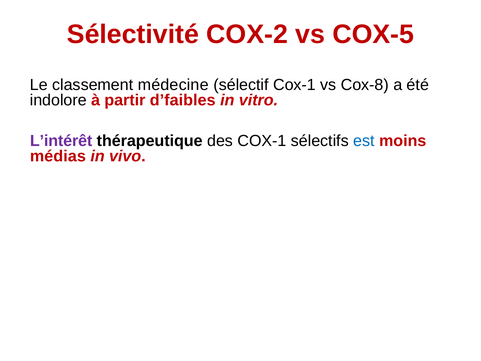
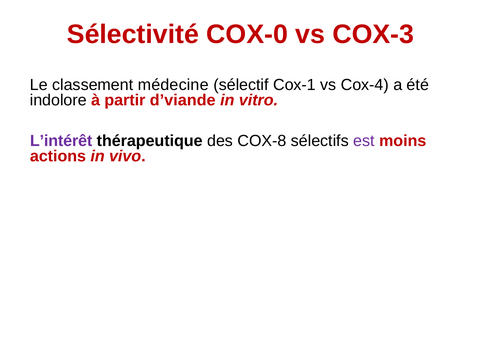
COX-2: COX-2 -> COX-0 (247, 34)
COX-5: COX-5 -> COX-3 (373, 34)
Cox-8: Cox-8 -> Cox-4 (365, 85)
d’faibles: d’faibles -> d’viande (183, 100)
des COX-1: COX-1 -> COX-8 (262, 141)
est colour: blue -> purple (364, 141)
médias: médias -> actions (58, 156)
